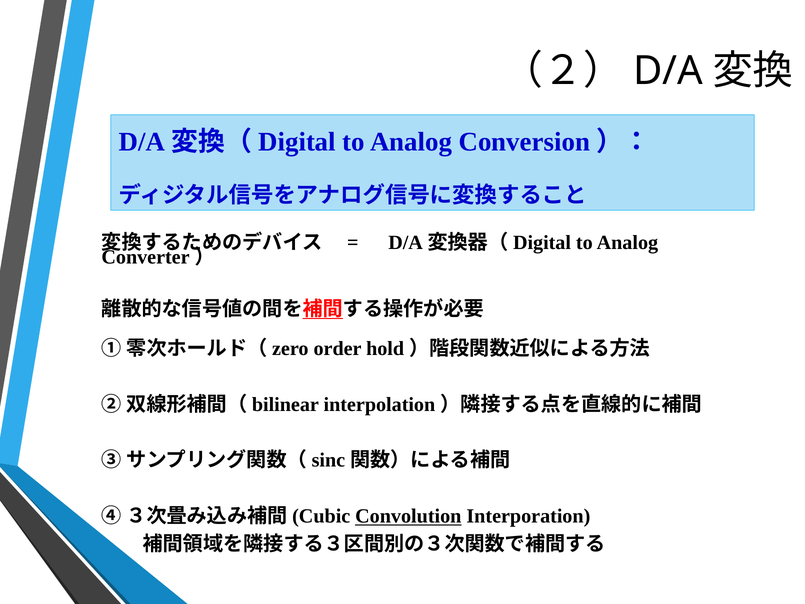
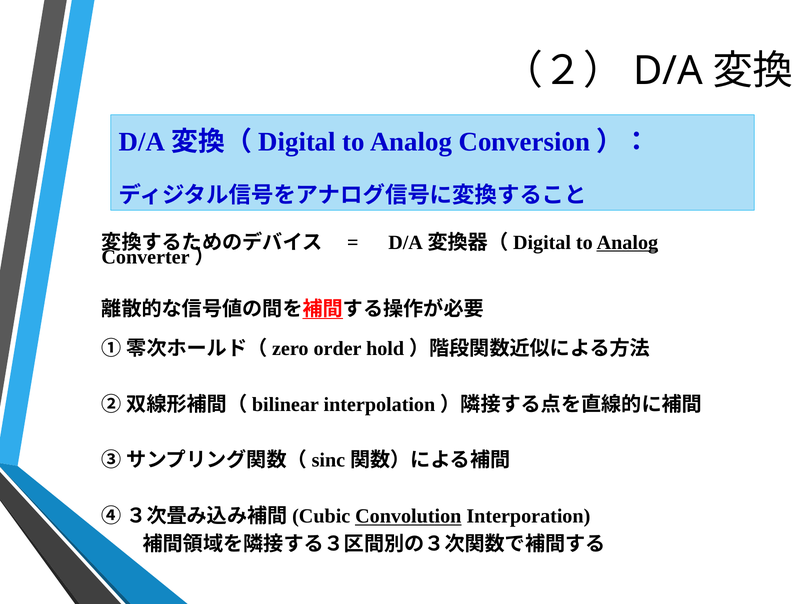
Analog underline: none -> present (627, 242)
